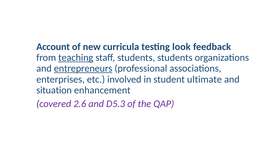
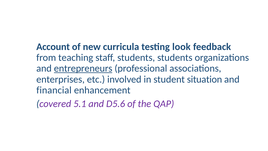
teaching underline: present -> none (76, 57)
ultimate: ultimate -> situation (205, 79)
situation: situation -> financial (54, 90)
2.6: 2.6 -> 5.1 (80, 104)
D5.3: D5.3 -> D5.6 (116, 104)
